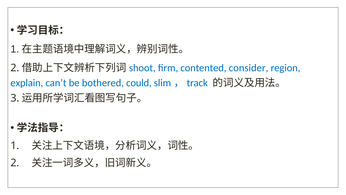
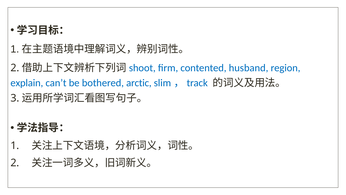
consider: consider -> husband (249, 68)
could: could -> arctic (139, 83)
